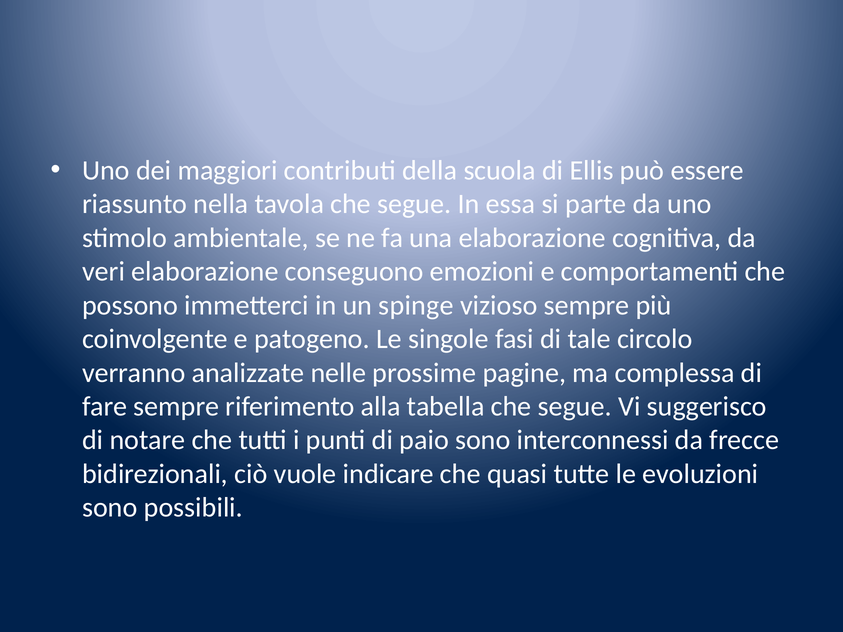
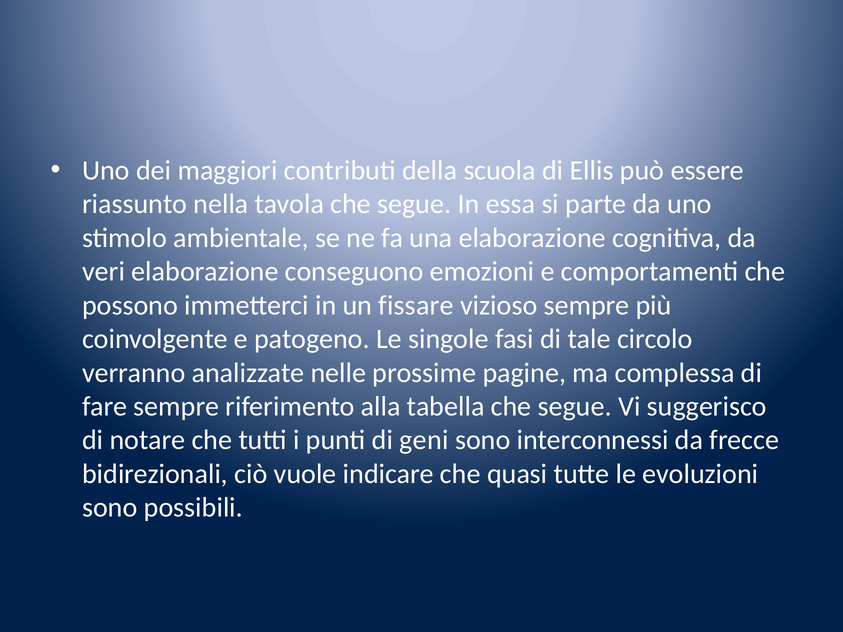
spinge: spinge -> fissare (416, 305)
paio: paio -> geni (424, 440)
